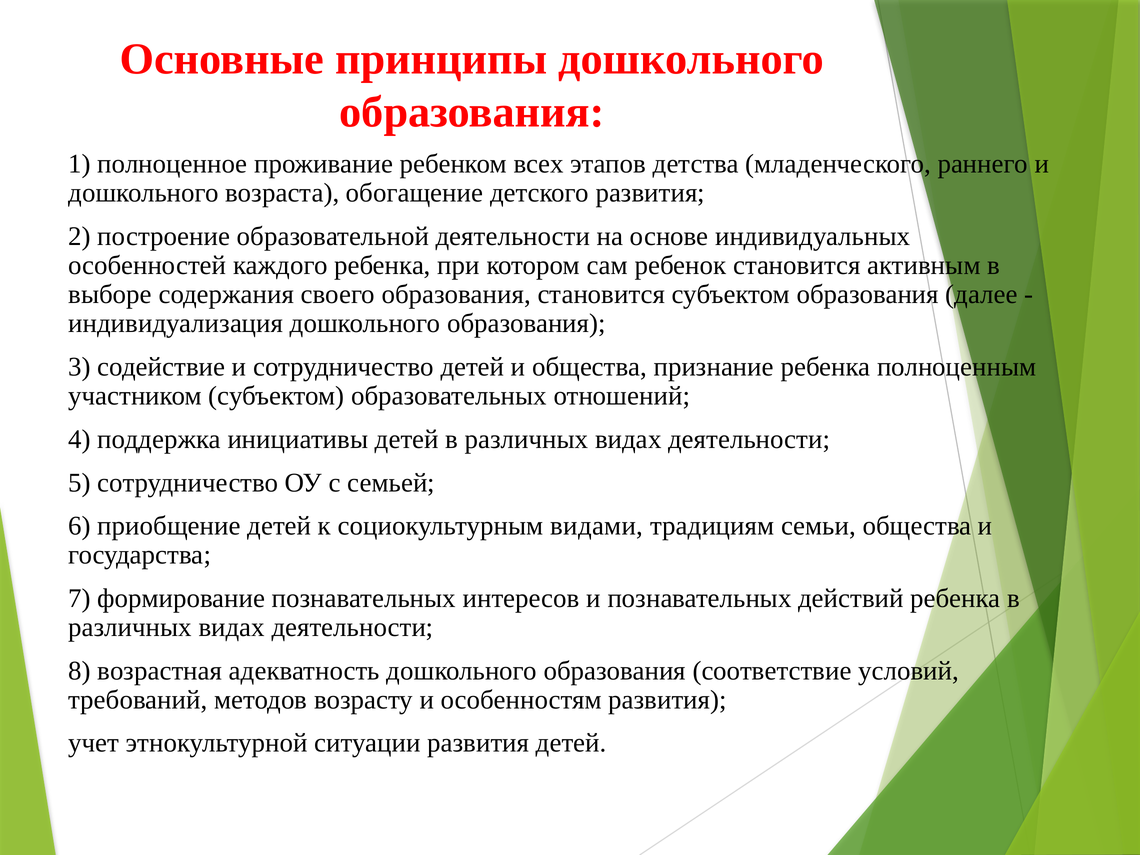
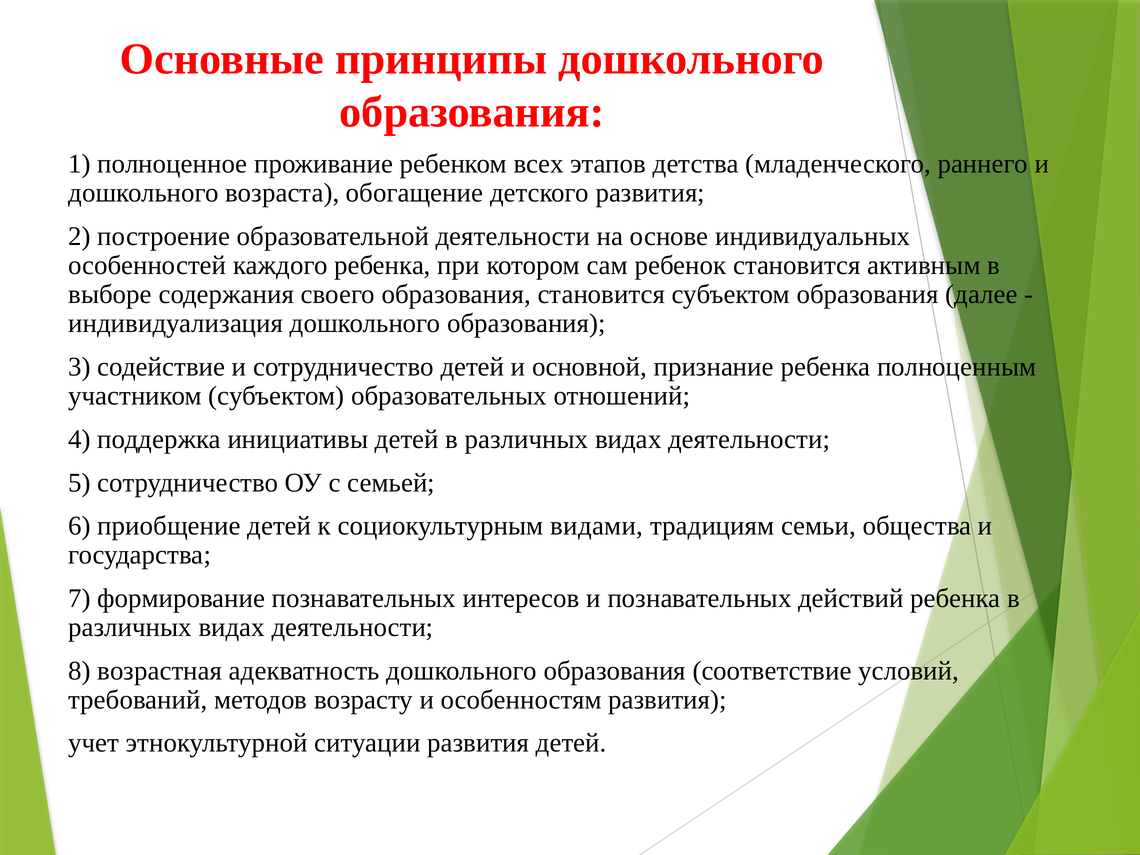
и общества: общества -> основной (590, 367)
